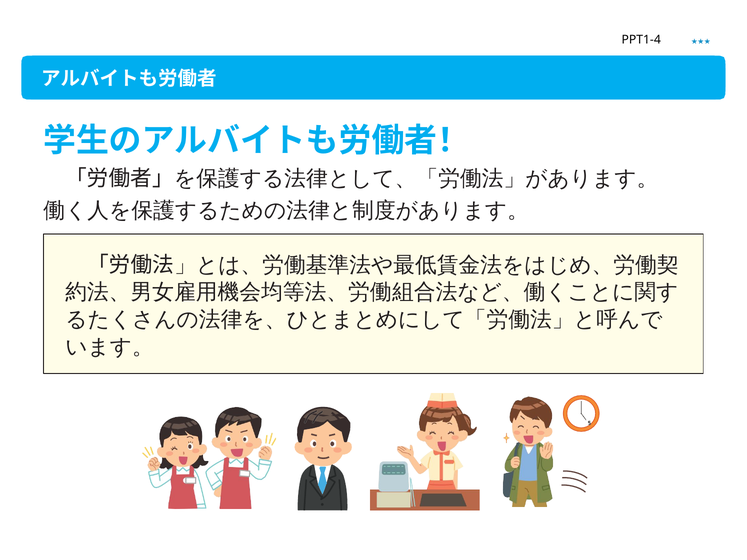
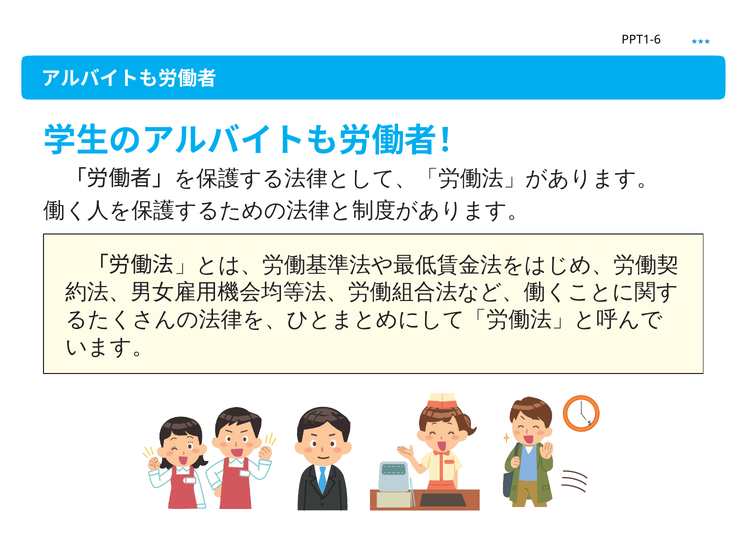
PPT1-4: PPT1-4 -> PPT1-6 (641, 40)
